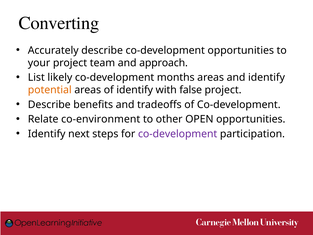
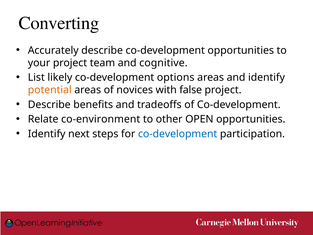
approach: approach -> cognitive (163, 63)
months: months -> options (176, 77)
of identify: identify -> novices (135, 90)
co-development colour: purple -> blue (178, 134)
